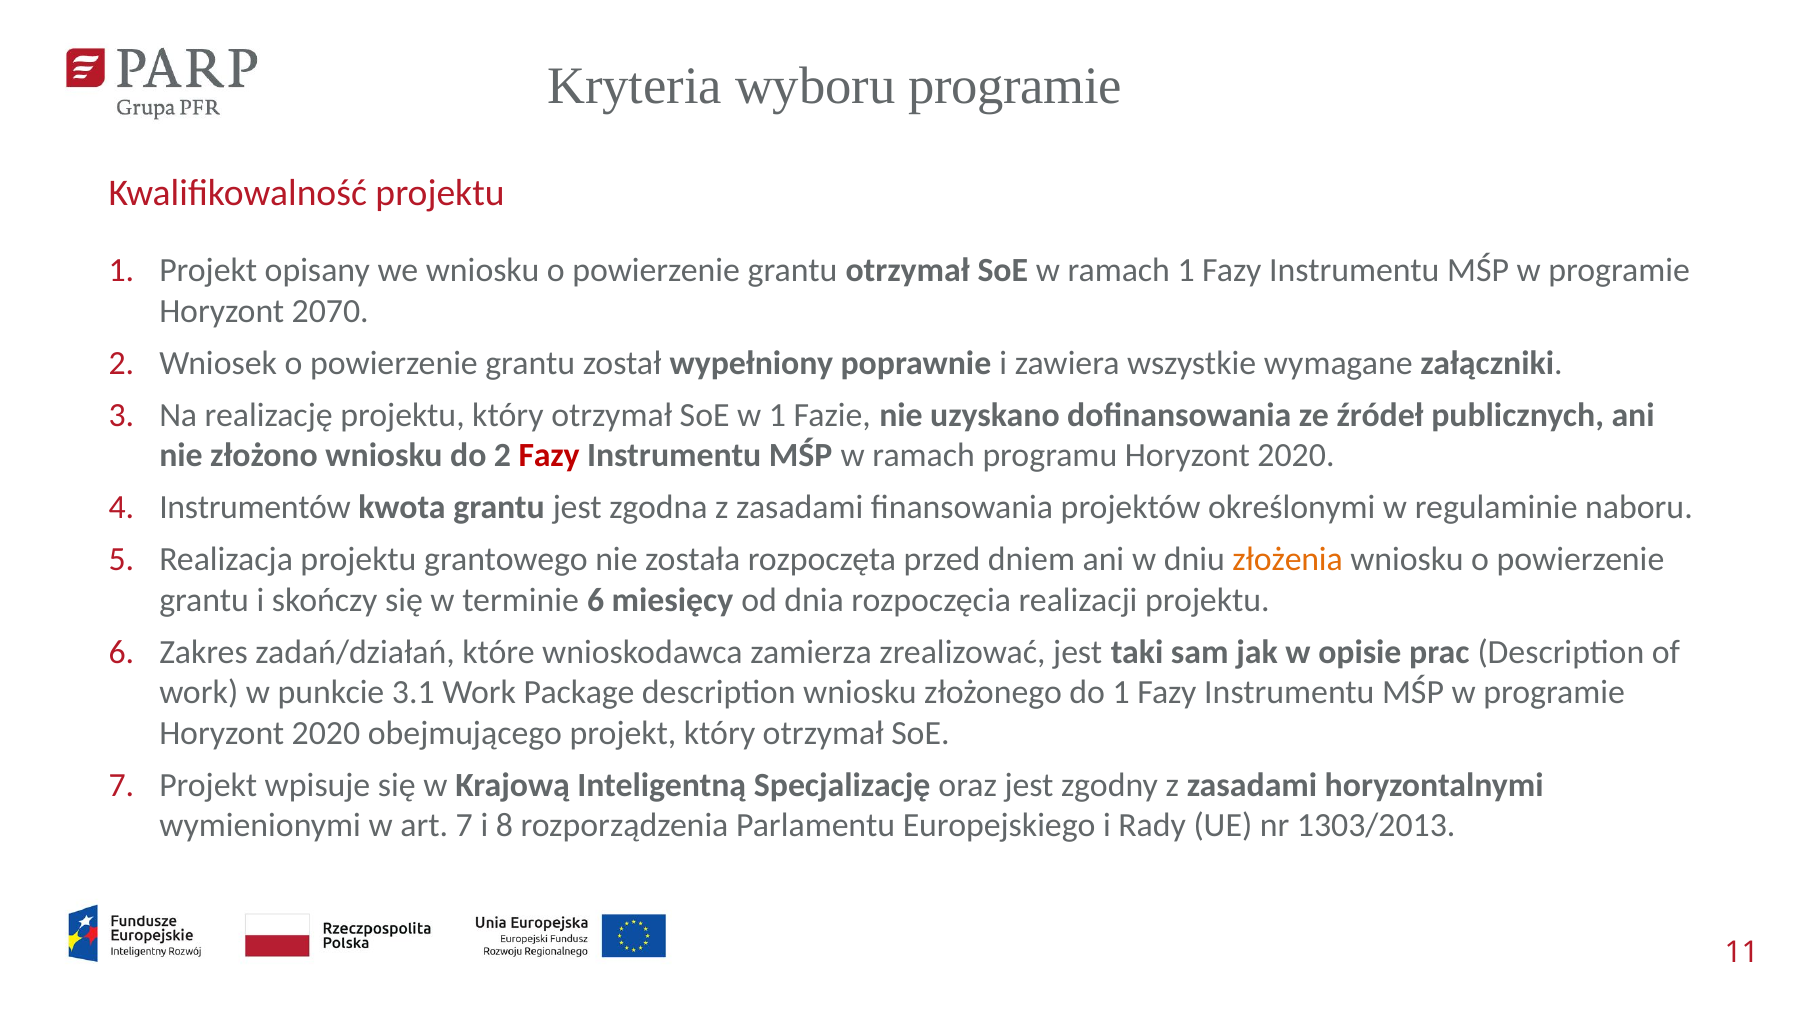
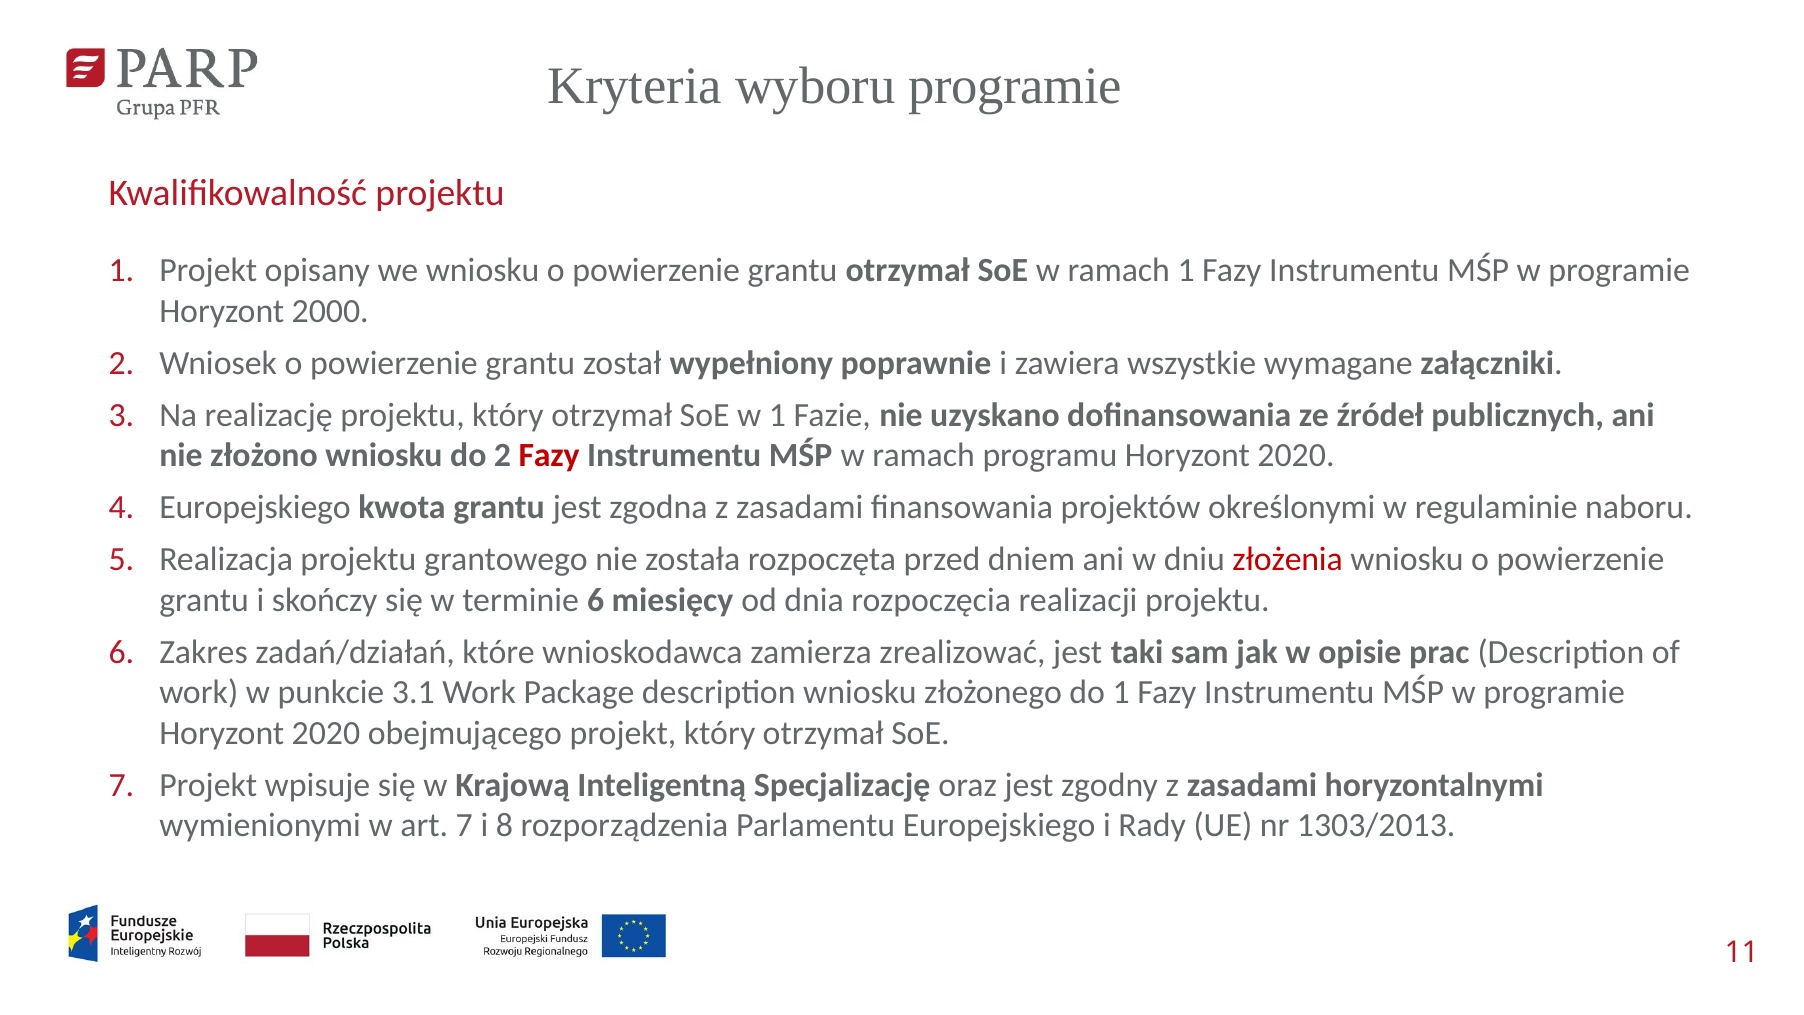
2070: 2070 -> 2000 (330, 311)
Instrumentów: Instrumentów -> Europejskiego (255, 507)
złożenia colour: orange -> red (1288, 559)
